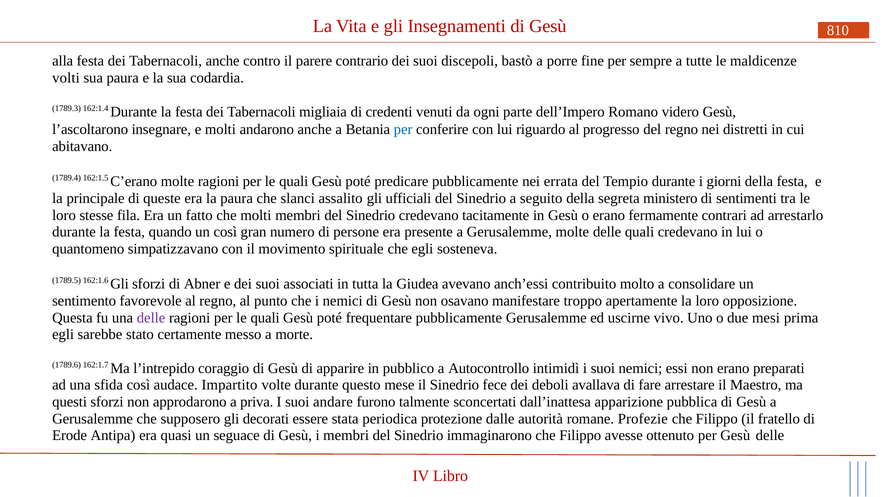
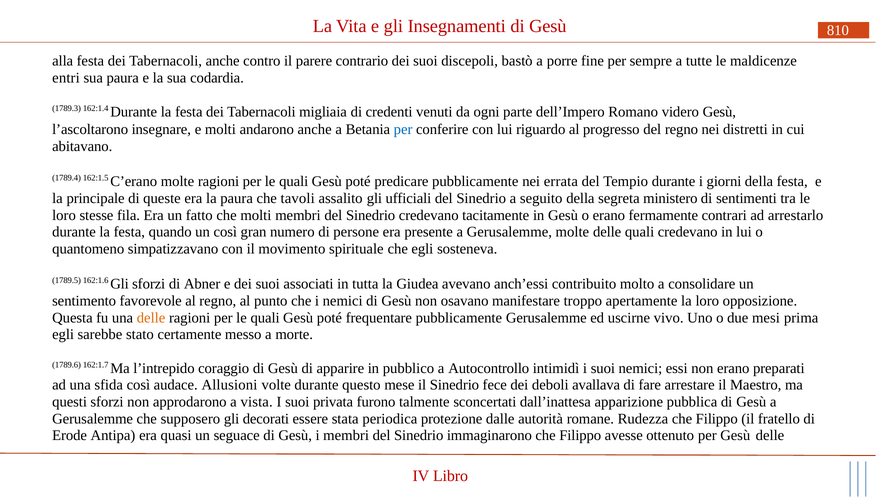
volti: volti -> entri (66, 78)
slanci: slanci -> tavoli (298, 198)
delle colour: purple -> orange (151, 318)
Impartito: Impartito -> Allusioni (229, 385)
priva: priva -> vista (257, 402)
andare: andare -> privata (333, 402)
Profezie: Profezie -> Rudezza (643, 419)
